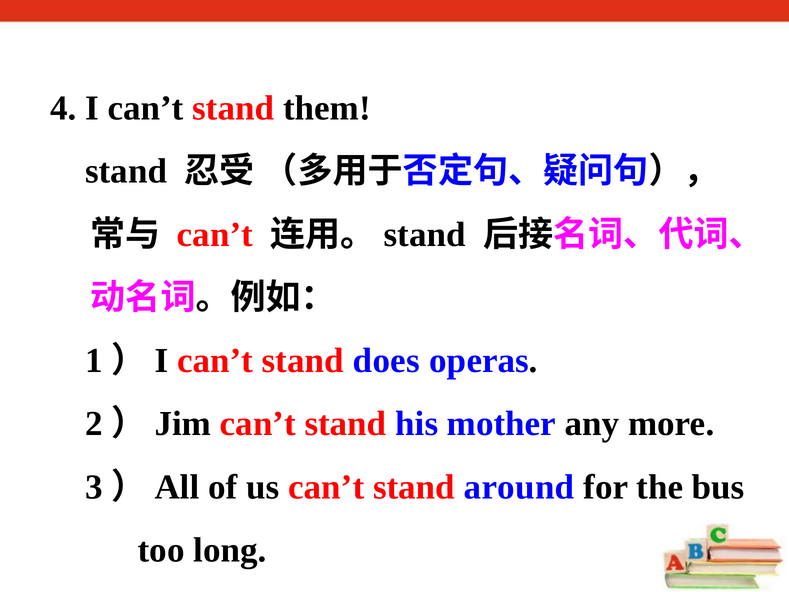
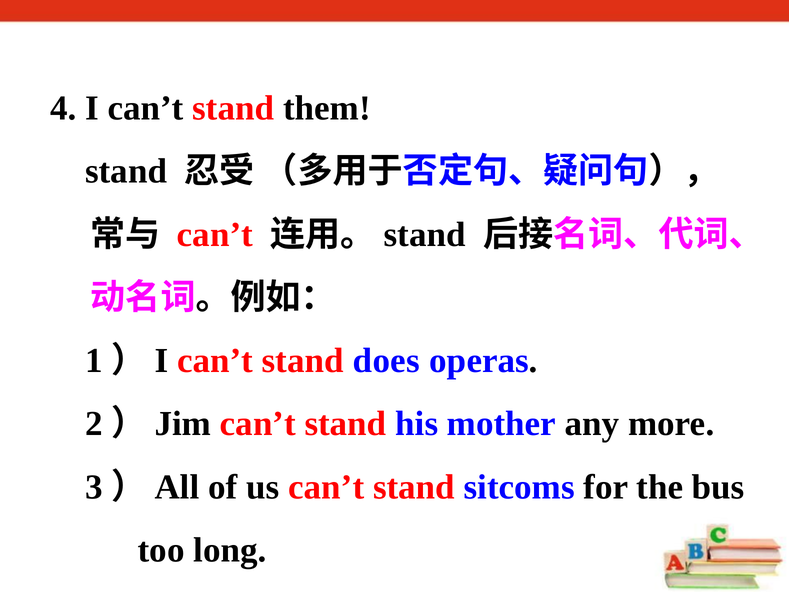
around: around -> sitcoms (519, 487)
